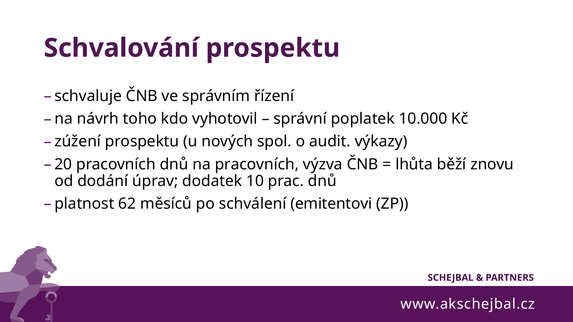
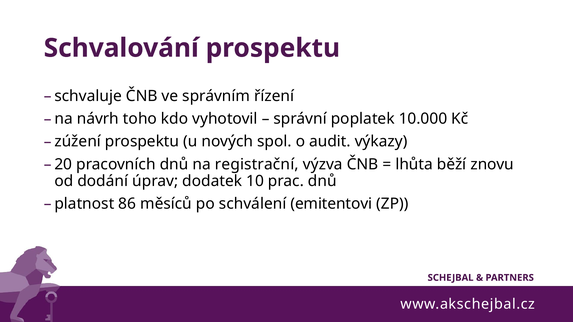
na pracovních: pracovních -> registrační (257, 164)
62: 62 -> 86 (127, 204)
